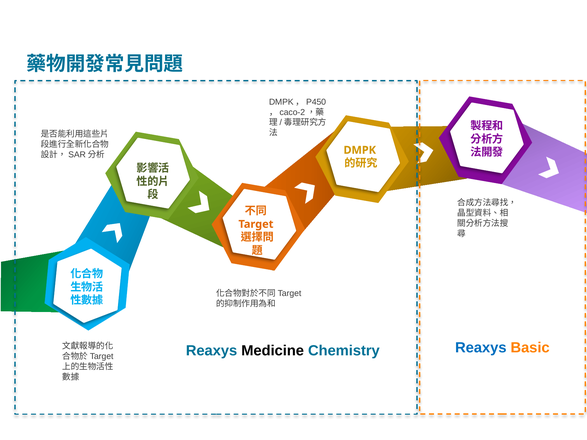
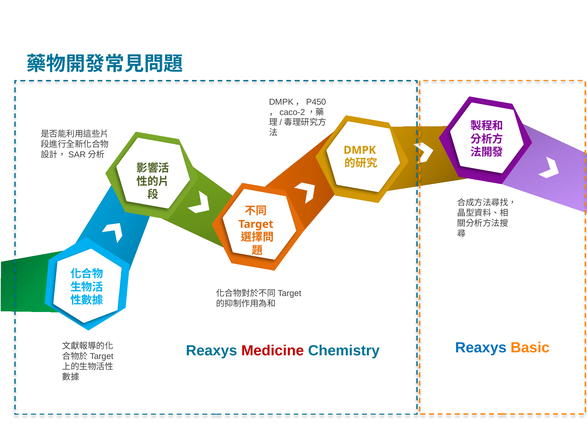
Medicine colour: black -> red (273, 351)
